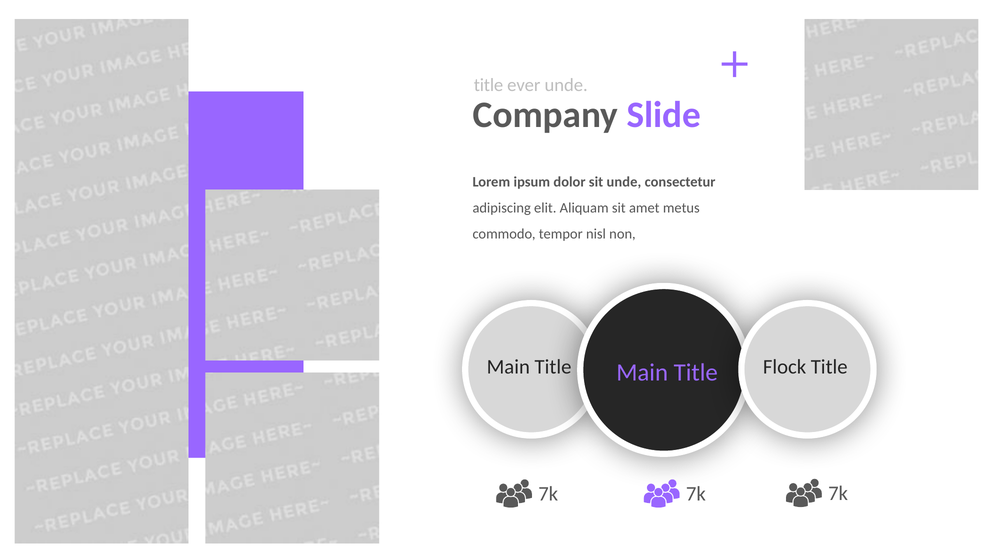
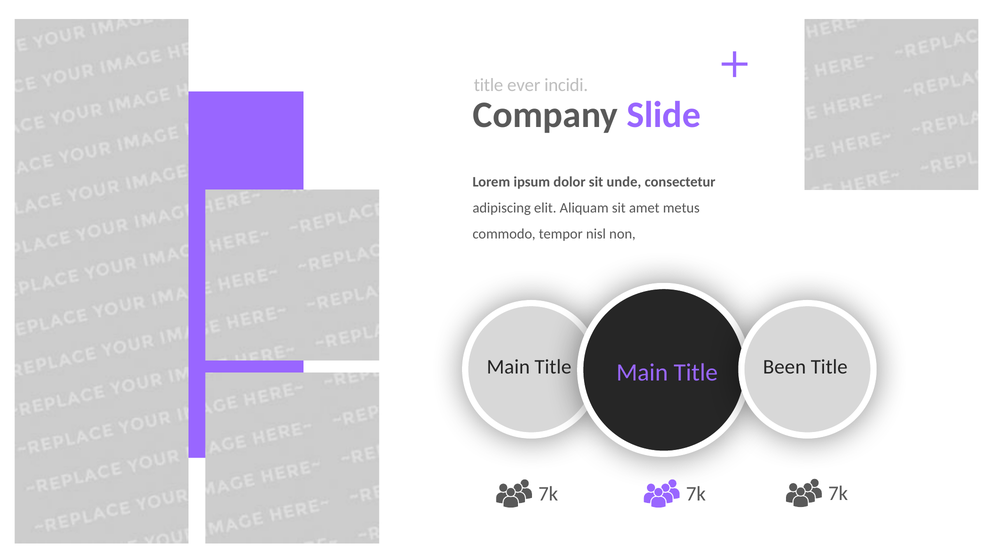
ever unde: unde -> incidi (566, 85)
Flock: Flock -> Been (784, 367)
